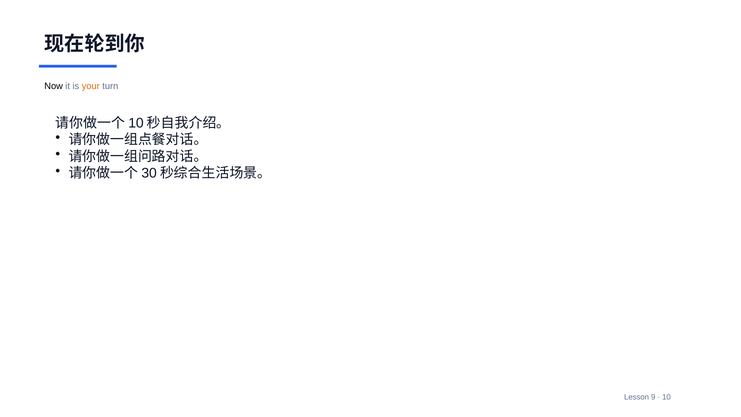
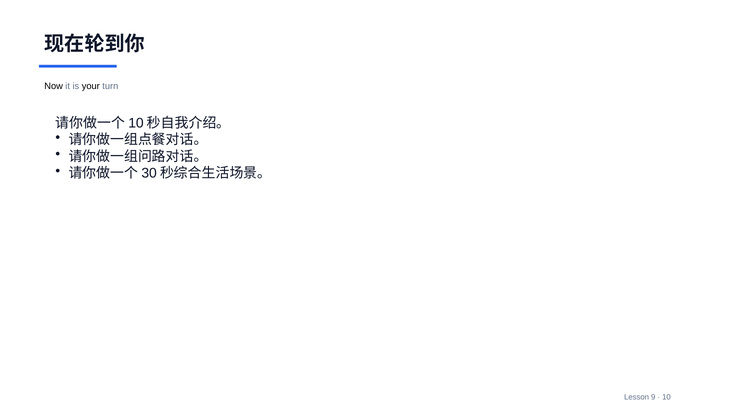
your colour: orange -> black (91, 86)
